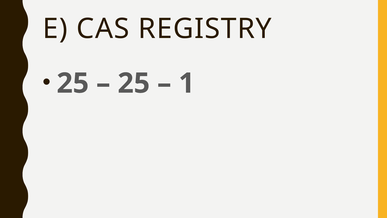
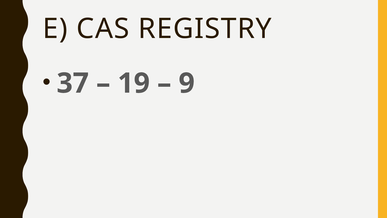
25: 25 -> 37 (73, 83)
25: 25 -> 19 (134, 83)
1: 1 -> 9 (187, 83)
